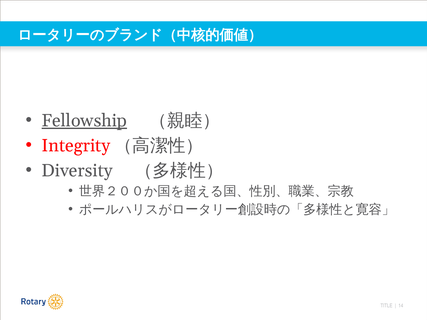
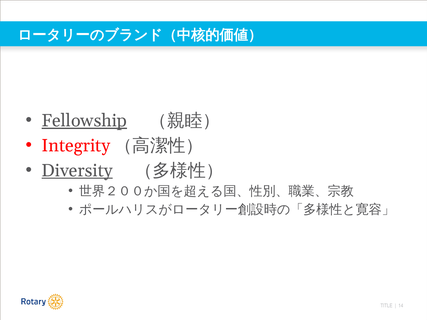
Diversity underline: none -> present (77, 171)
